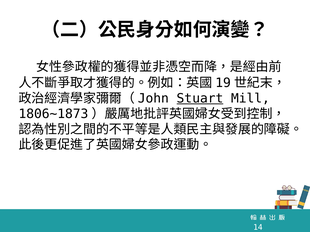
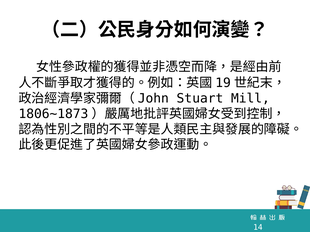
Stuart underline: present -> none (200, 99)
